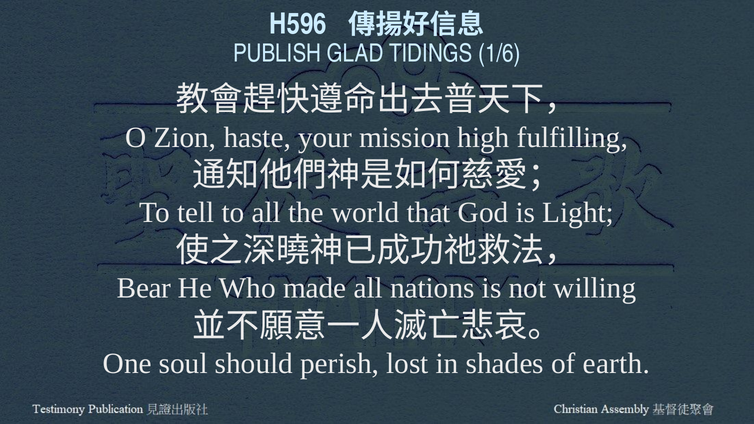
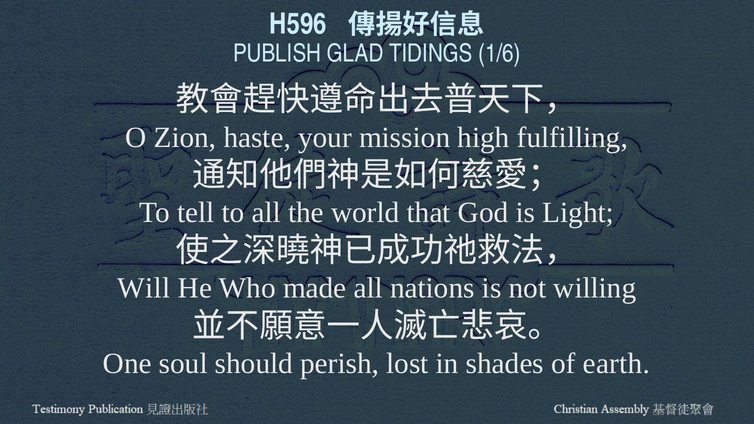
Bear: Bear -> Will (144, 288)
